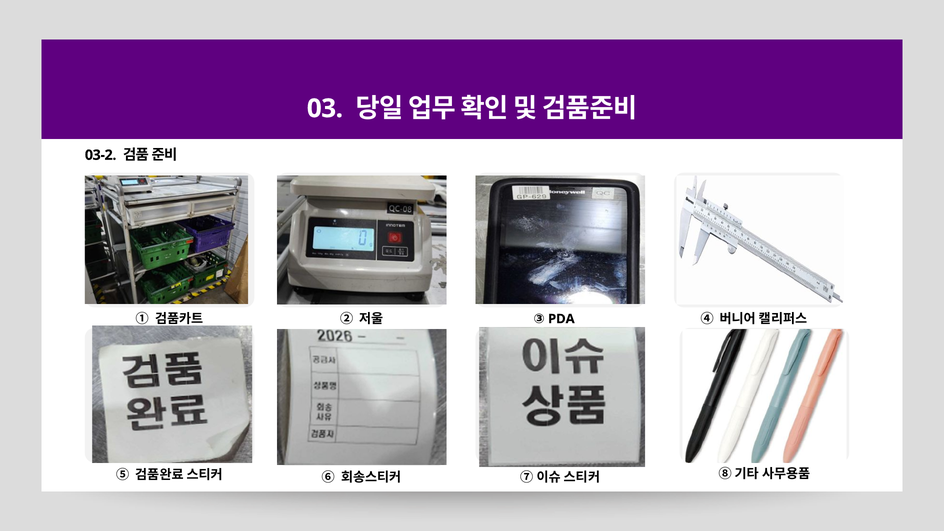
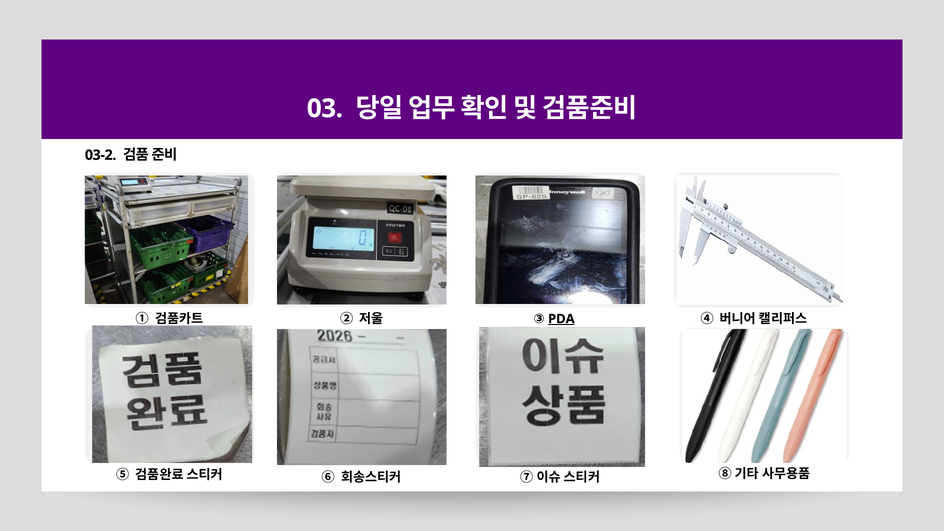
PDA underline: none -> present (561, 319)
